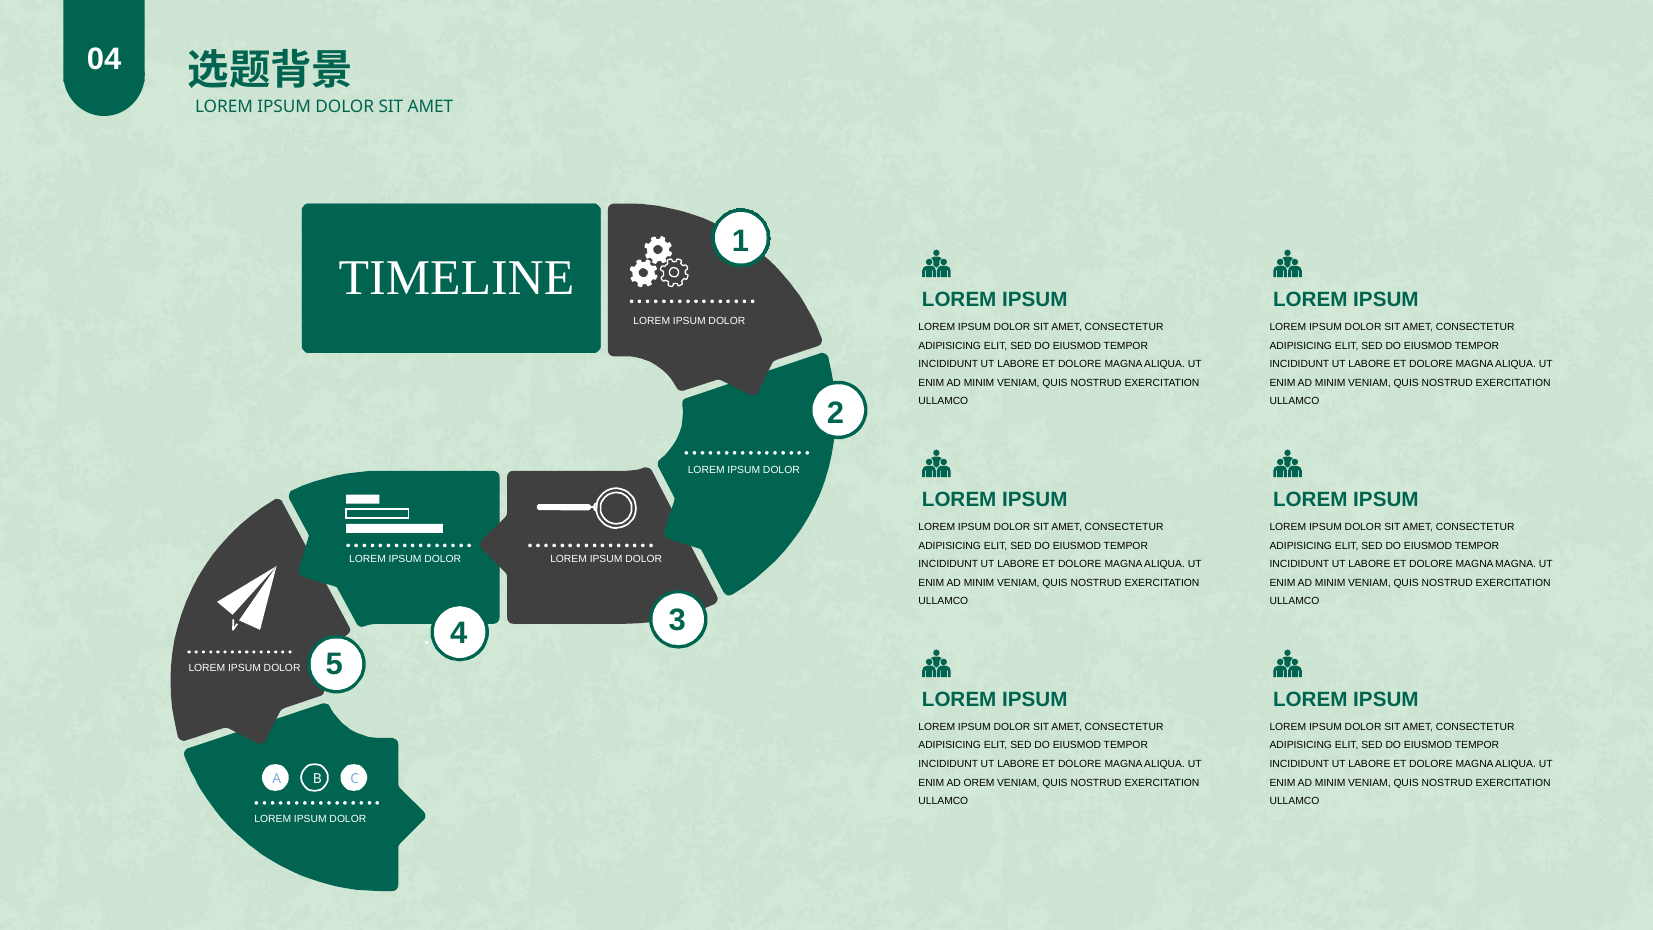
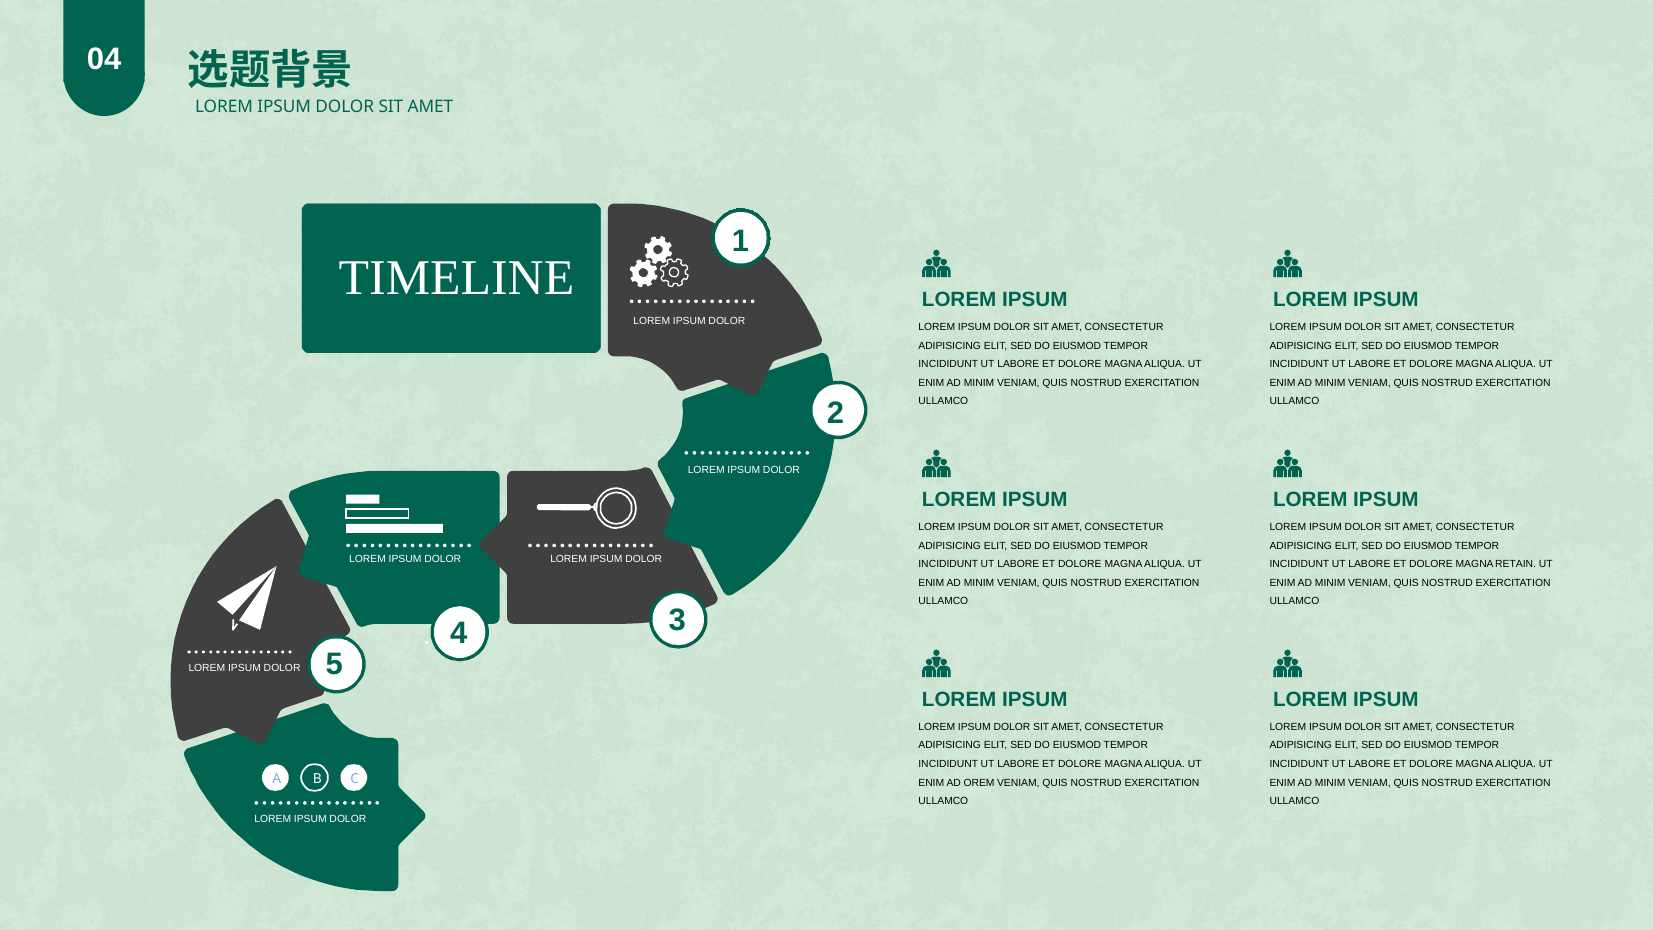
MAGNA MAGNA: MAGNA -> RETAIN (1516, 564)
